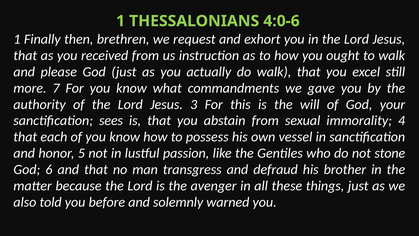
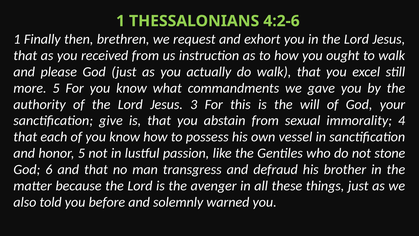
4:0-6: 4:0-6 -> 4:2-6 (281, 21)
more 7: 7 -> 5 (56, 88)
sees: sees -> give (111, 121)
